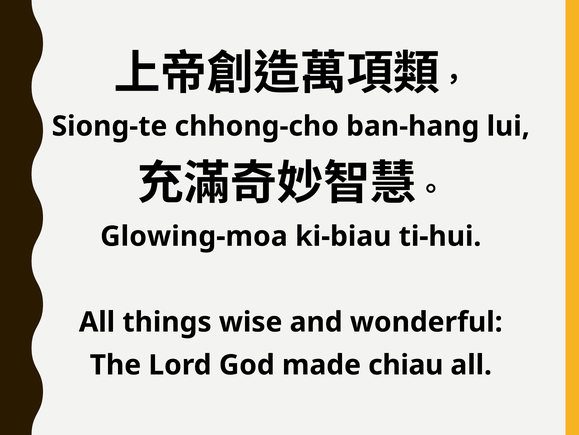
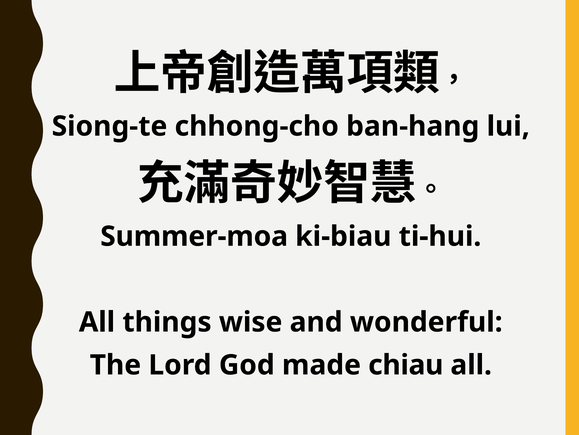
Glowing-moa: Glowing-moa -> Summer-moa (194, 236)
